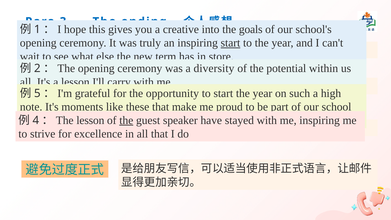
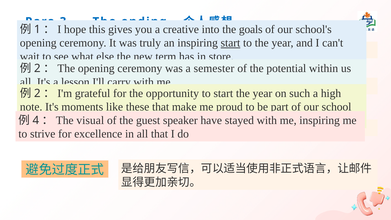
diversity: diversity -> semester (214, 68)
5: 5 -> 2 (37, 93)
lesson: lesson -> visual (90, 120)
the underline: present -> none (126, 120)
